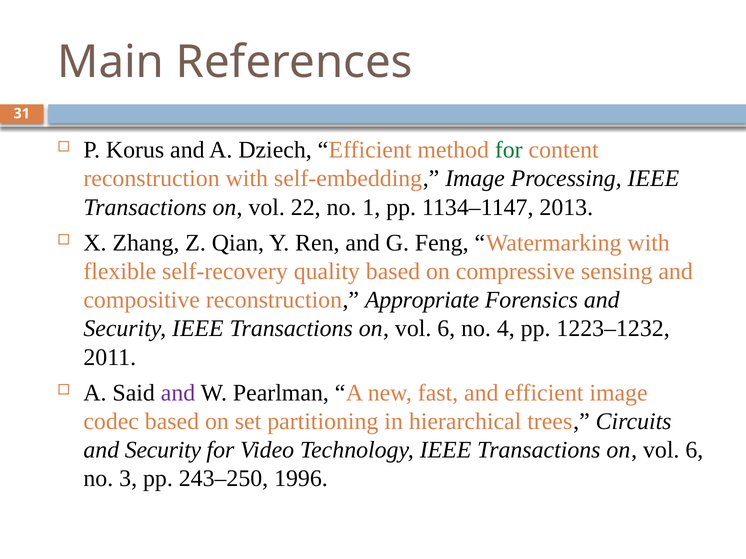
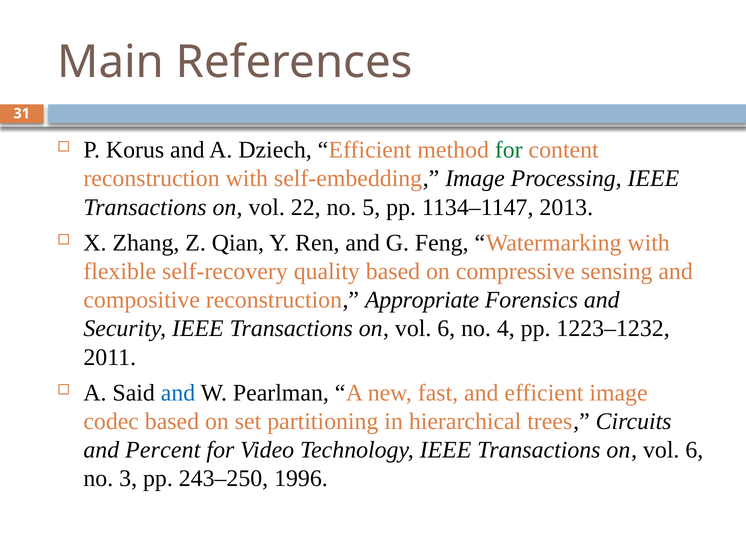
1: 1 -> 5 (371, 207)
and colour: purple -> blue (178, 393)
Security: Security -> Percent (163, 450)
